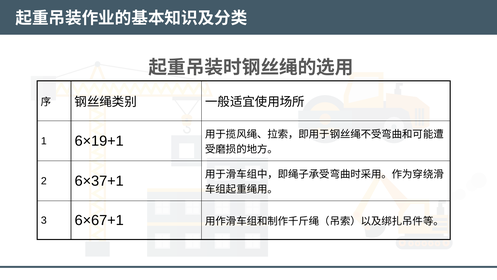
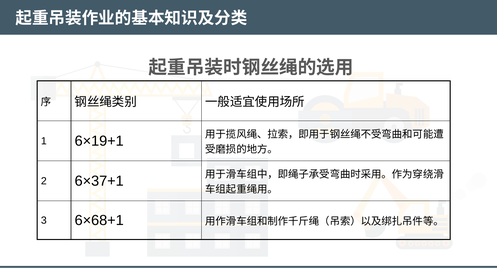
6×67+1: 6×67+1 -> 6×68+1 (99, 220)
